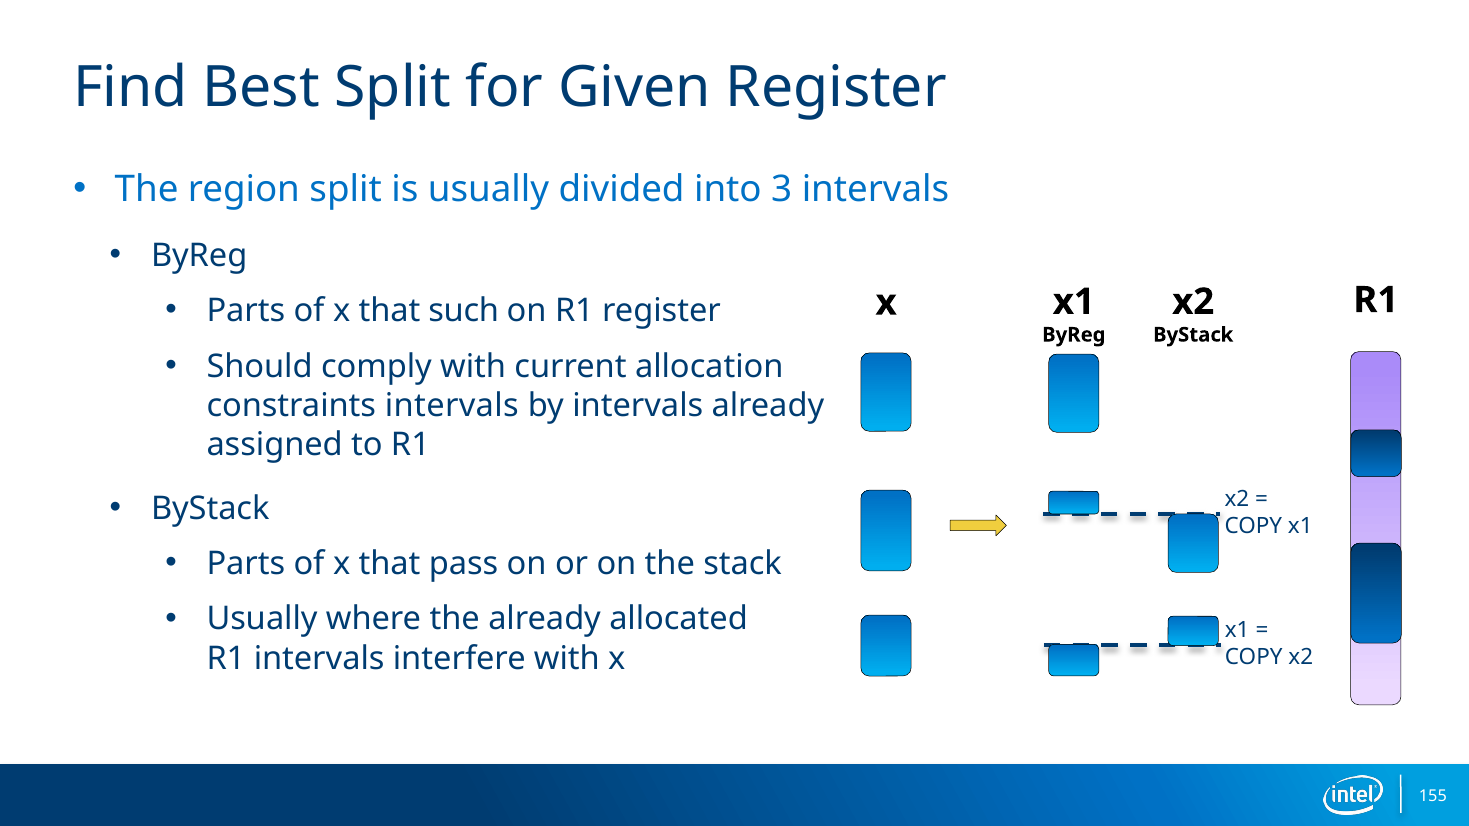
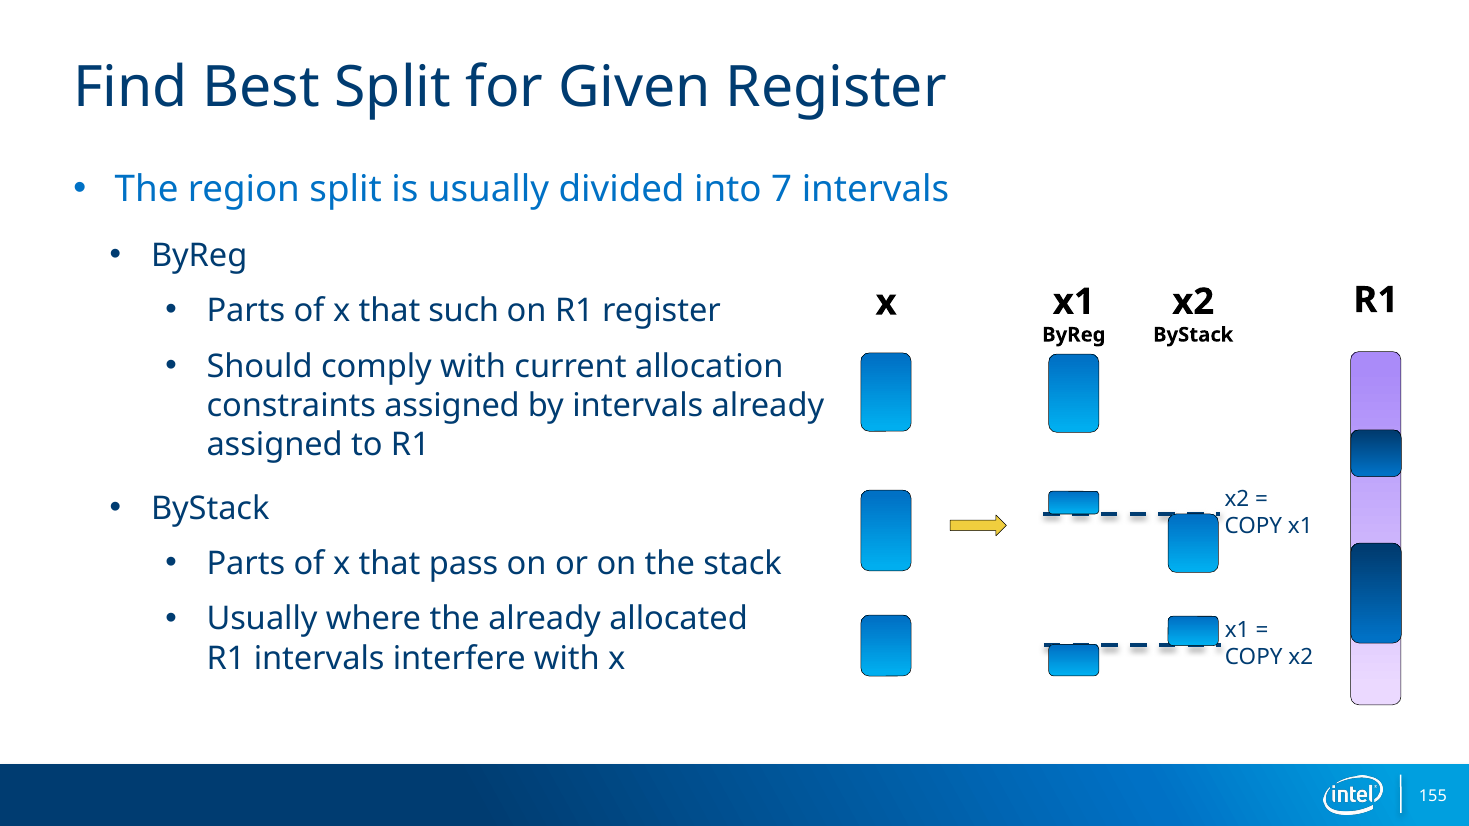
3: 3 -> 7 (782, 190)
constraints intervals: intervals -> assigned (452, 406)
